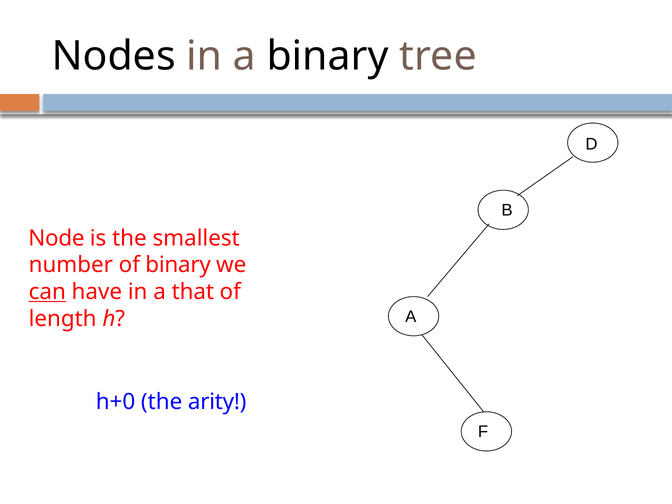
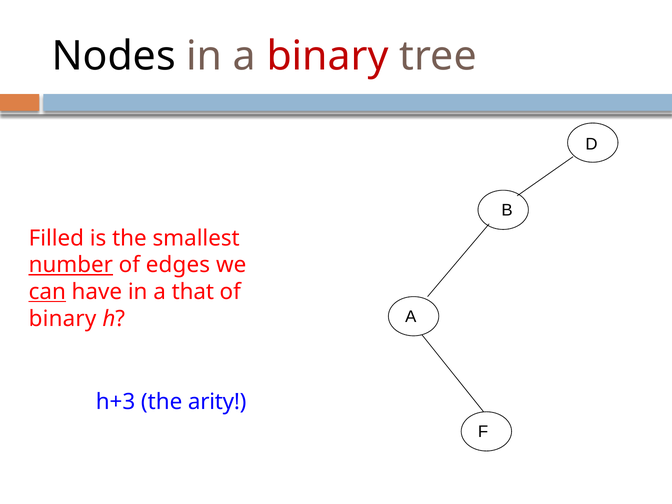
binary colour: black -> red (328, 56)
Node: Node -> Filled (56, 238)
number underline: none -> present (71, 265)
of binary: binary -> edges (178, 265)
length: length -> binary (63, 319)
h+0: h+0 -> h+3 (116, 402)
